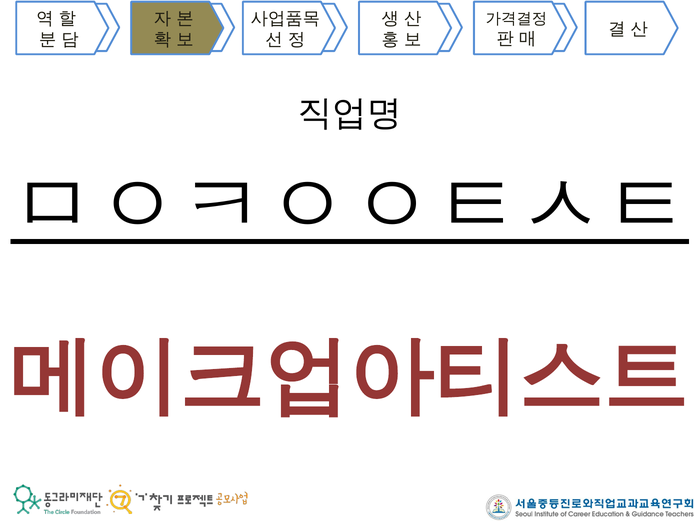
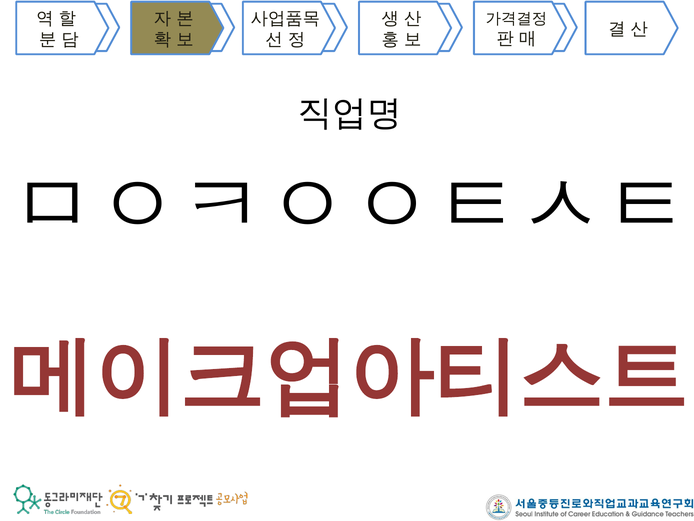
ㅁㅇㅋㅇㅇㅌㅅㅌ underline: present -> none (350, 205)
